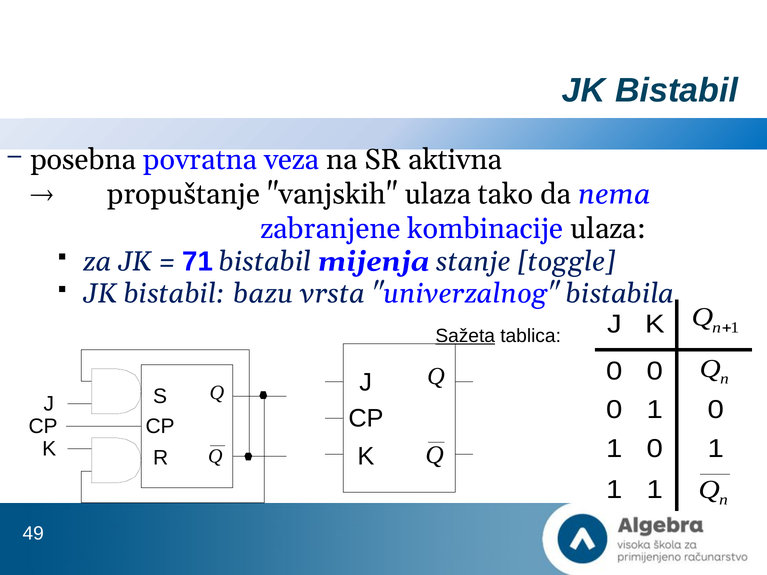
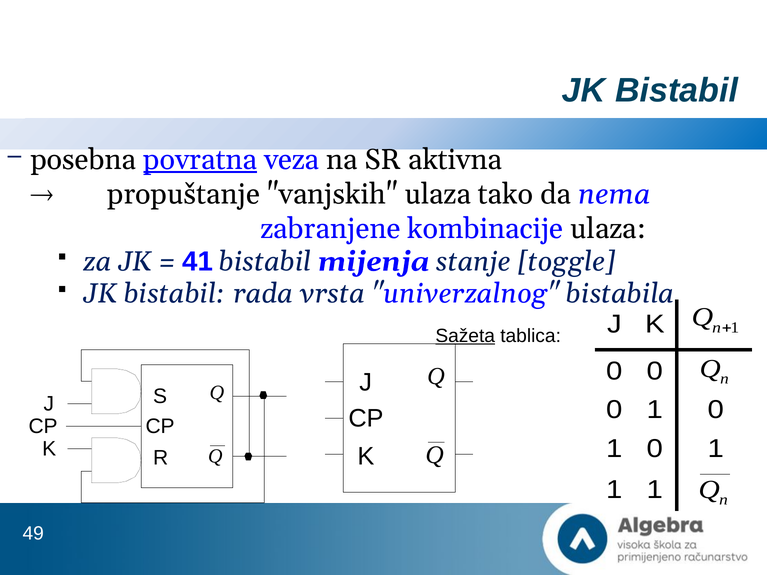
povratna underline: none -> present (200, 160)
71: 71 -> 41 (198, 262)
bazu: bazu -> rada (263, 294)
